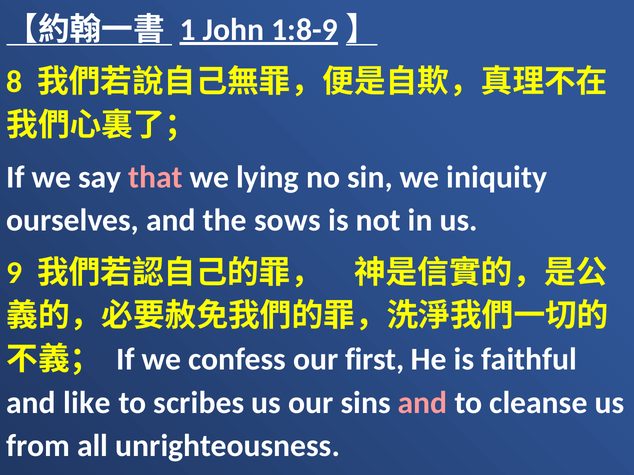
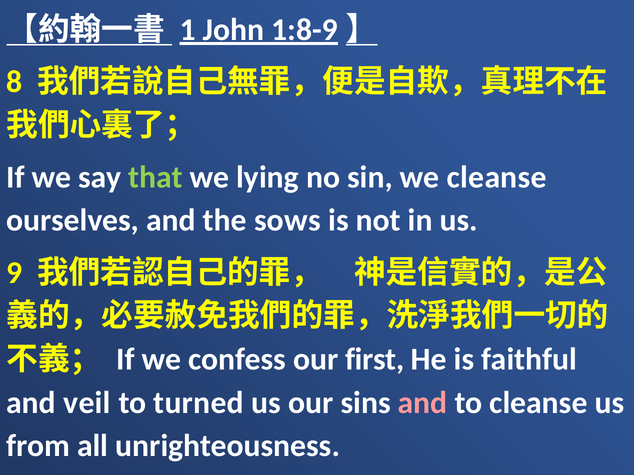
that colour: pink -> light green (155, 177)
we iniquity: iniquity -> cleanse (497, 177)
like: like -> veil (87, 403)
scribes: scribes -> turned (199, 403)
